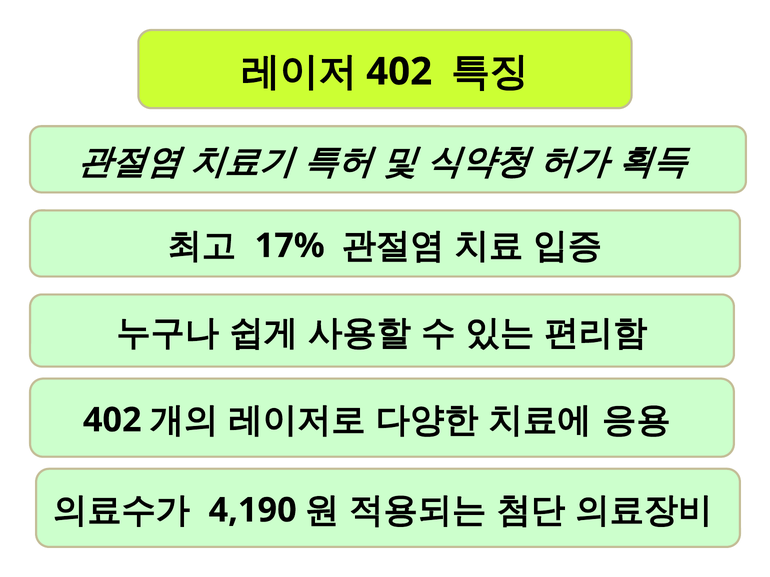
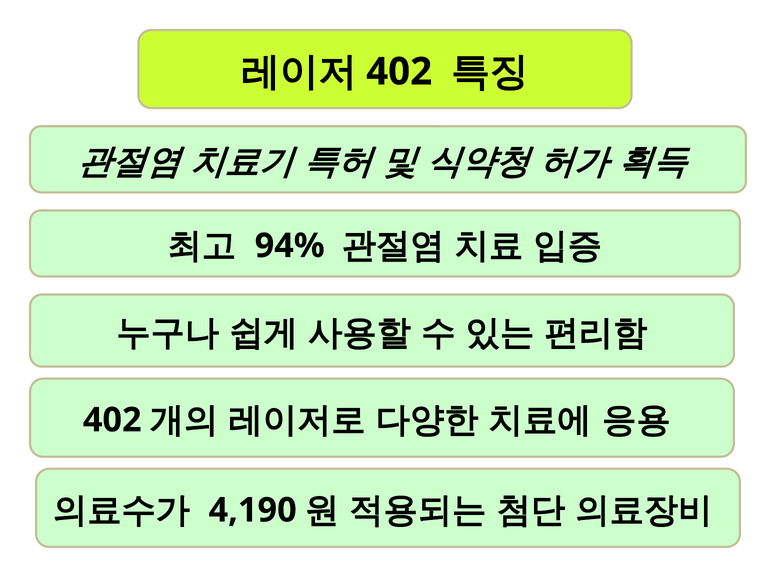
17%: 17% -> 94% (290, 246)
